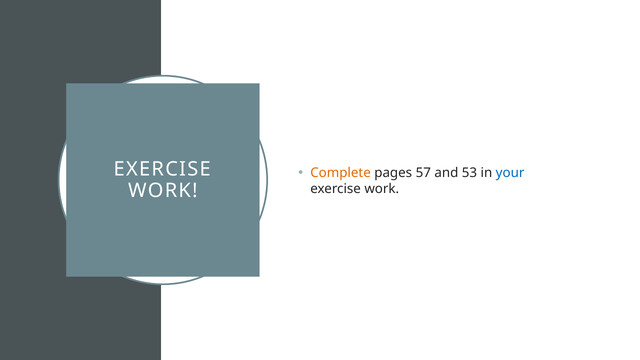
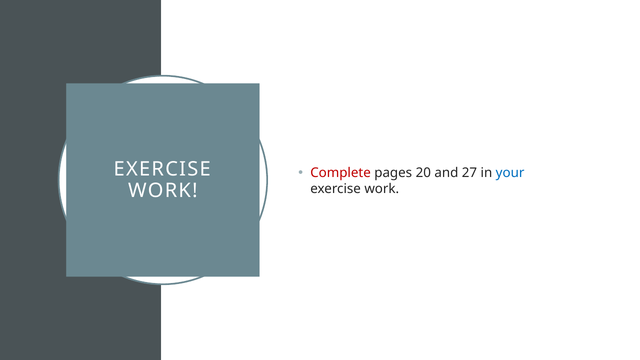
Complete colour: orange -> red (341, 173)
57: 57 -> 20 (423, 173)
53: 53 -> 27 (469, 173)
